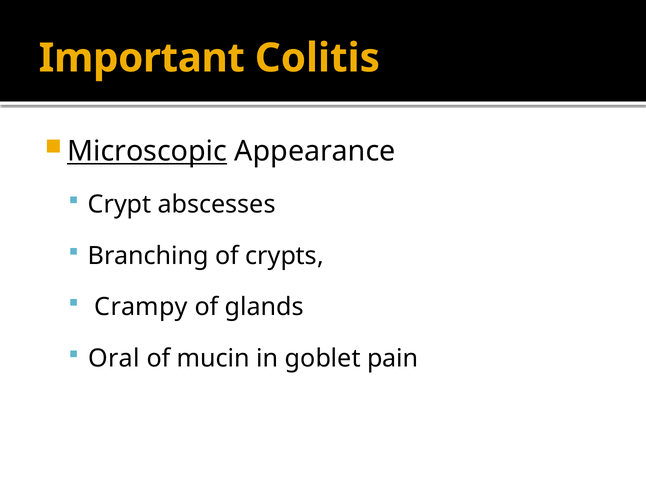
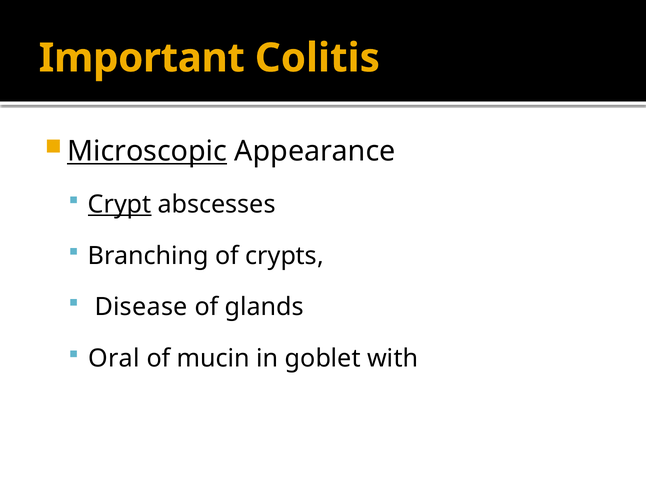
Crypt underline: none -> present (120, 204)
Crampy: Crampy -> Disease (141, 307)
pain: pain -> with (393, 358)
